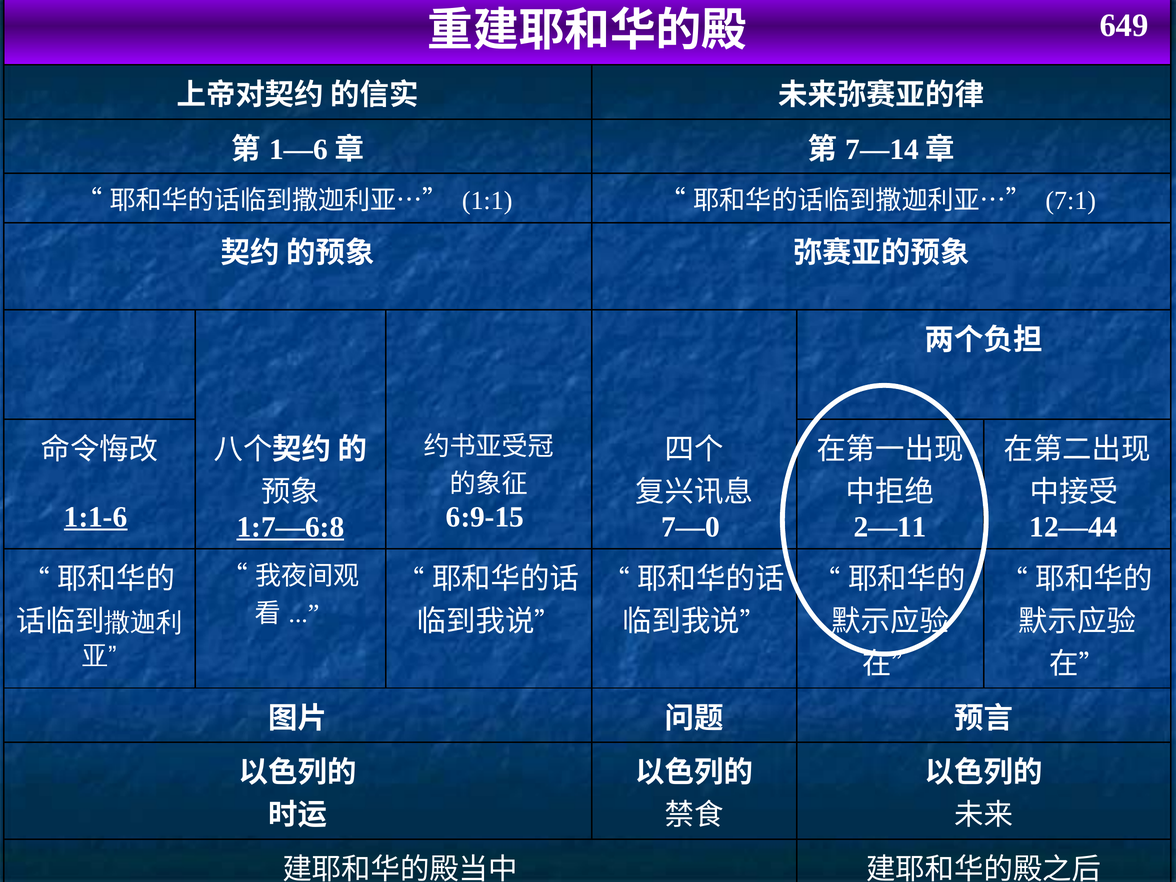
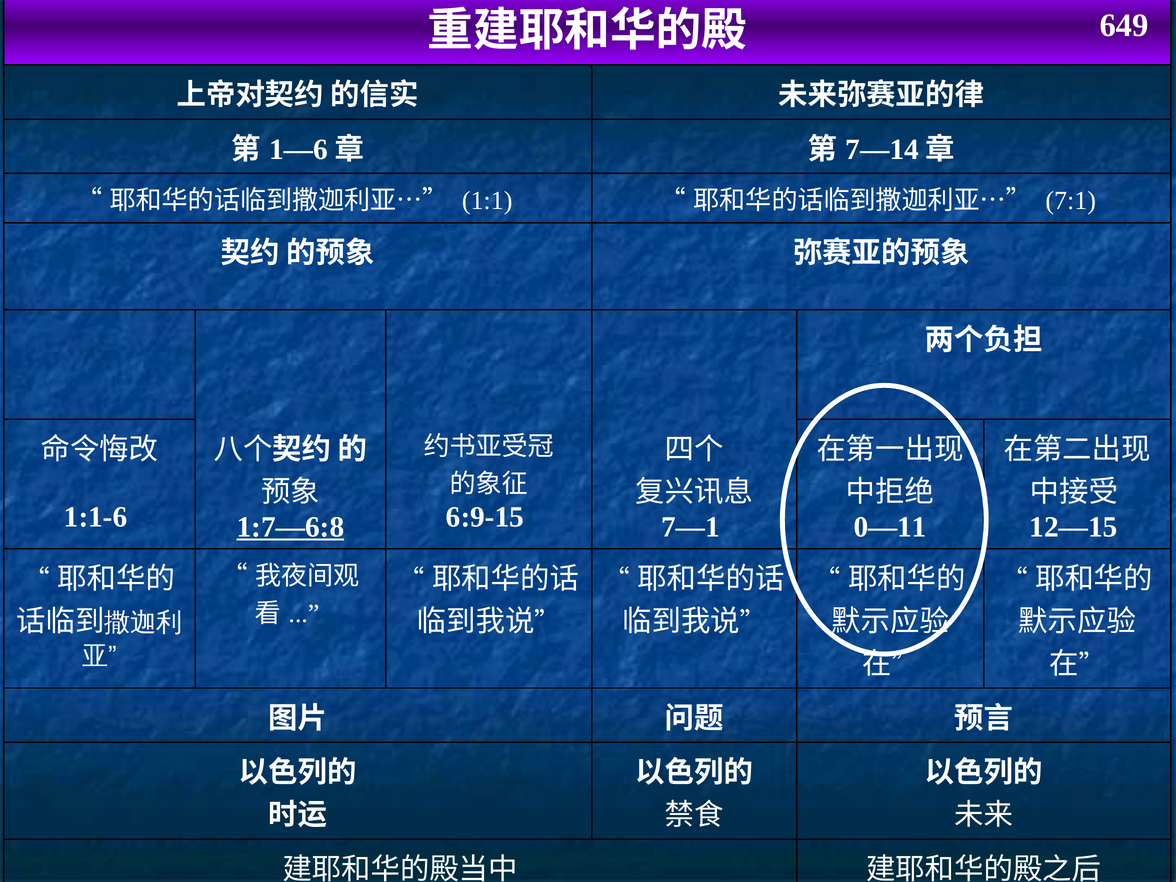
1:1-6 underline: present -> none (96, 517)
7—0: 7—0 -> 7—1 (690, 527)
2—11: 2—11 -> 0—11 (890, 527)
12—44: 12—44 -> 12—15 (1074, 527)
